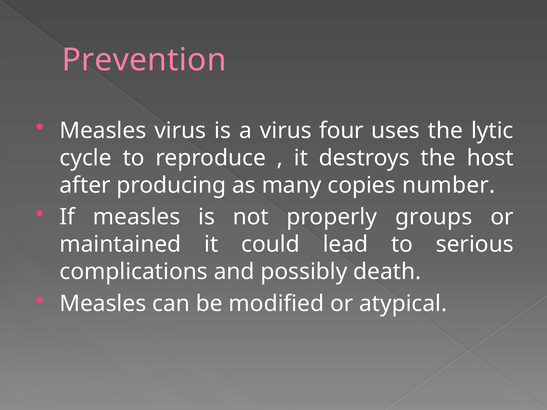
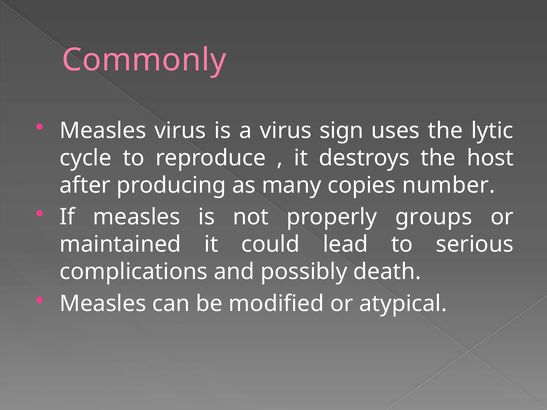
Prevention: Prevention -> Commonly (144, 60)
four: four -> sign (341, 131)
